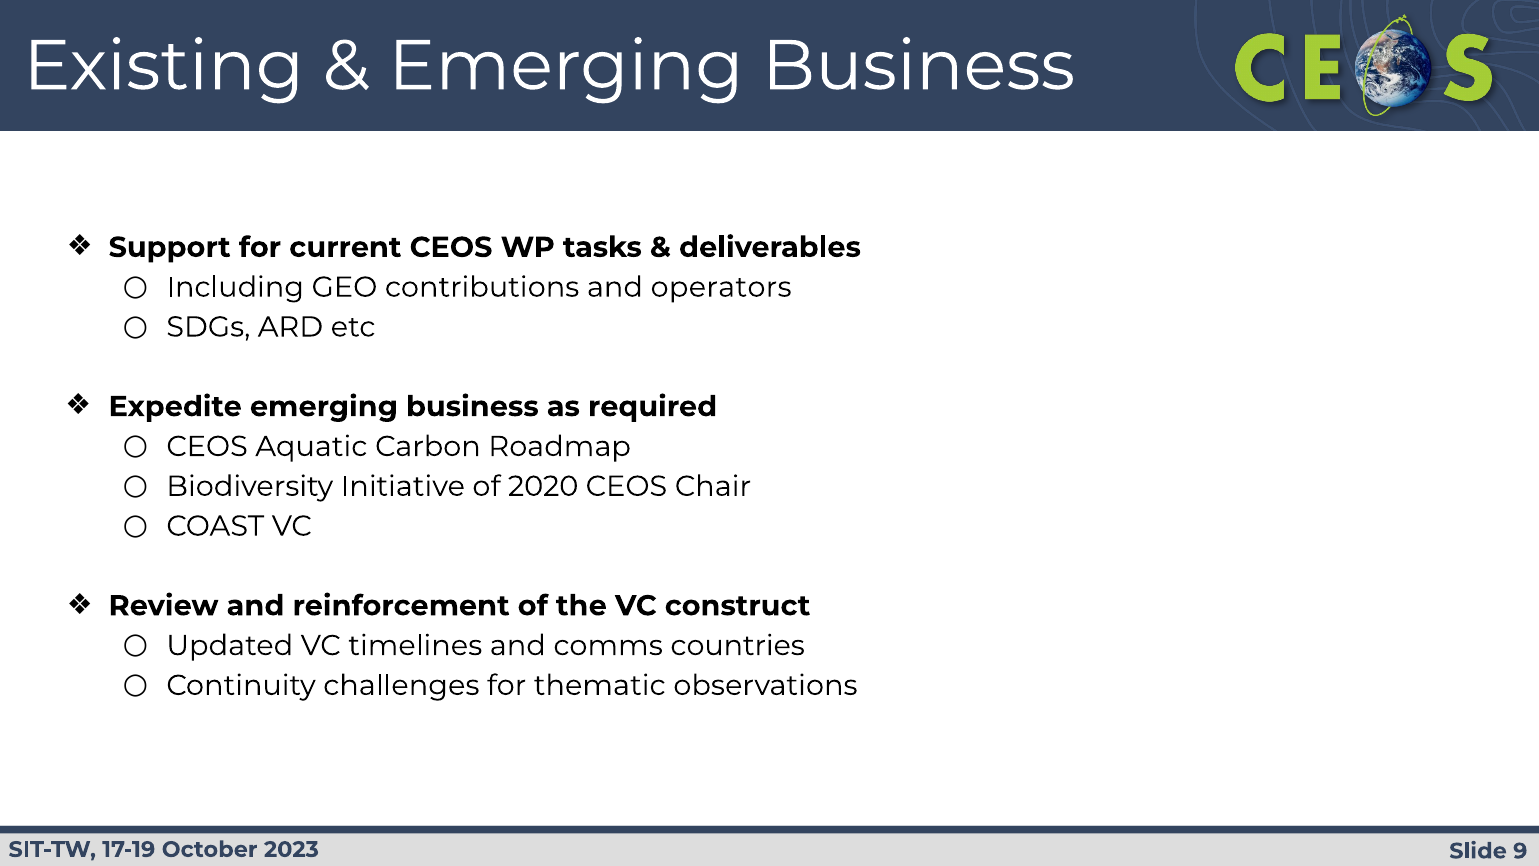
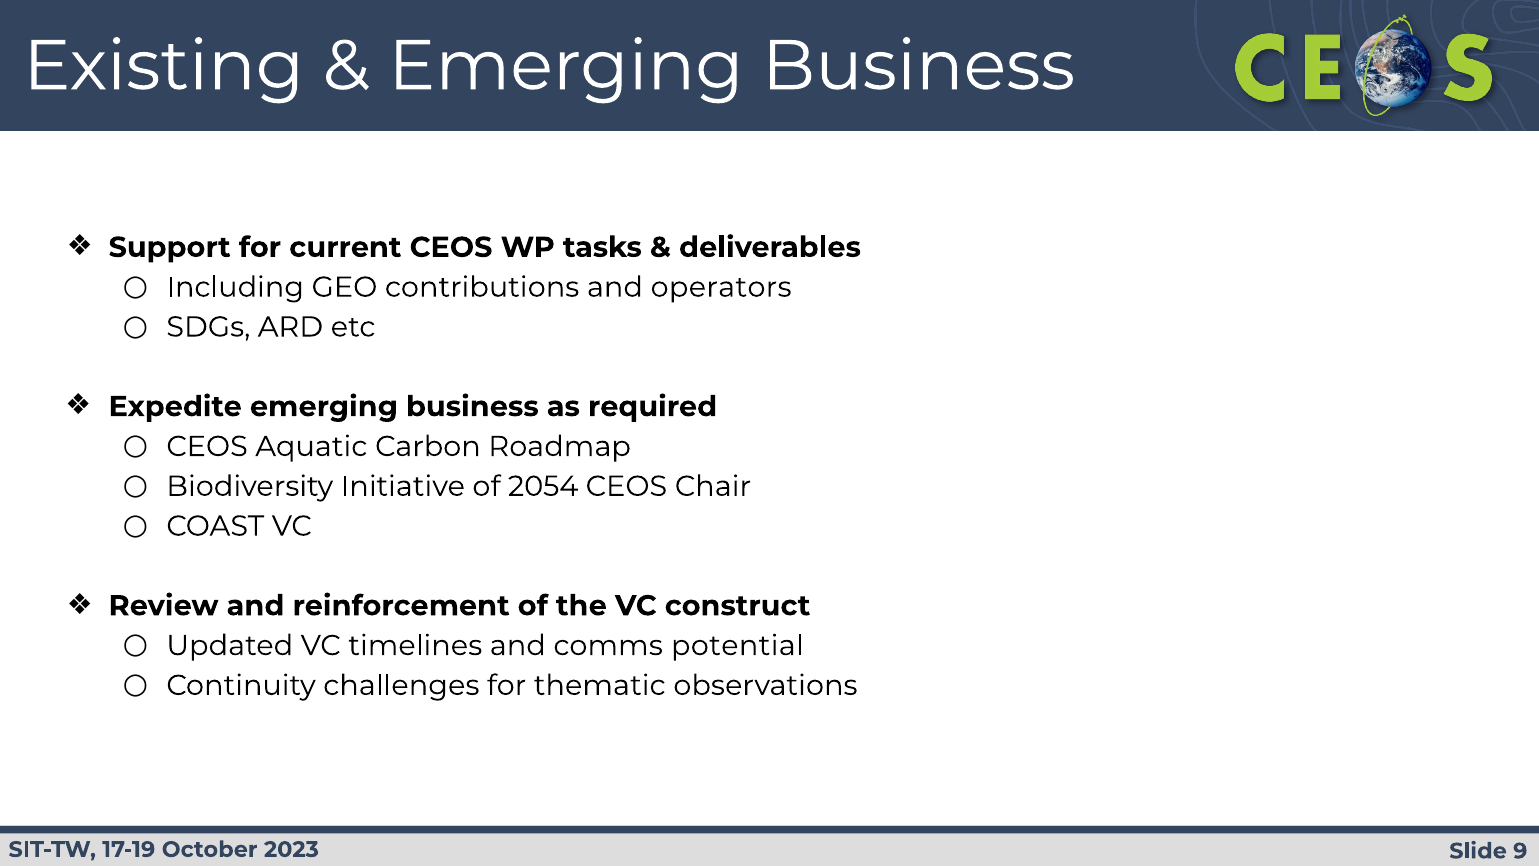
2020: 2020 -> 2054 (543, 486)
countries: countries -> potential (737, 645)
